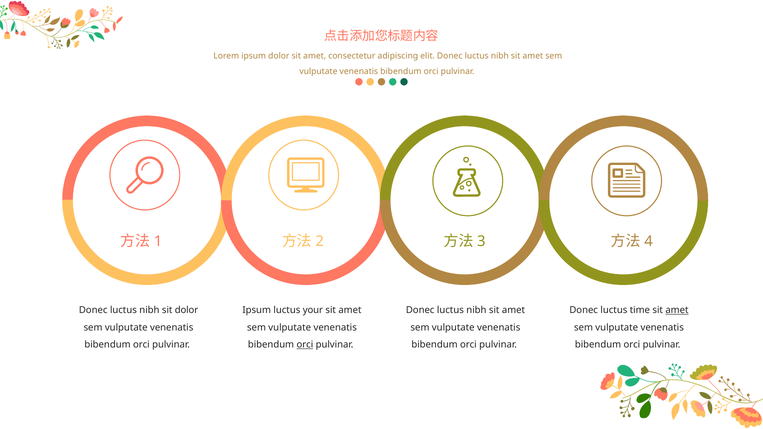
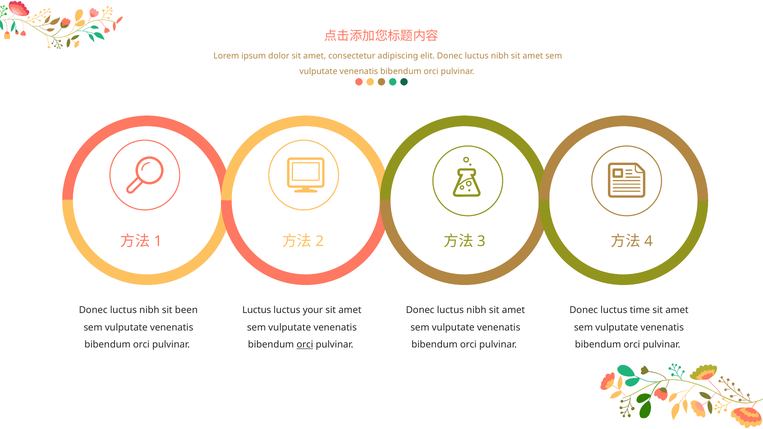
sit dolor: dolor -> been (186, 310)
Ipsum: Ipsum -> Luctus (257, 310)
amet underline: present -> none (677, 310)
